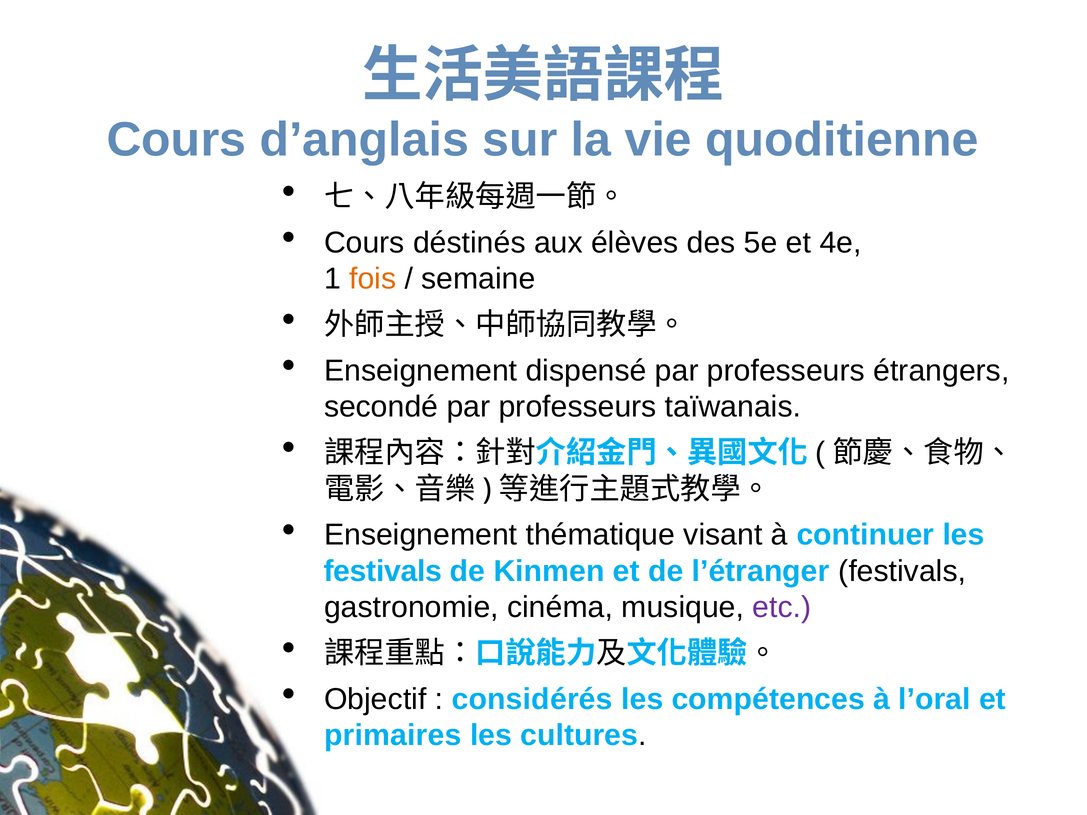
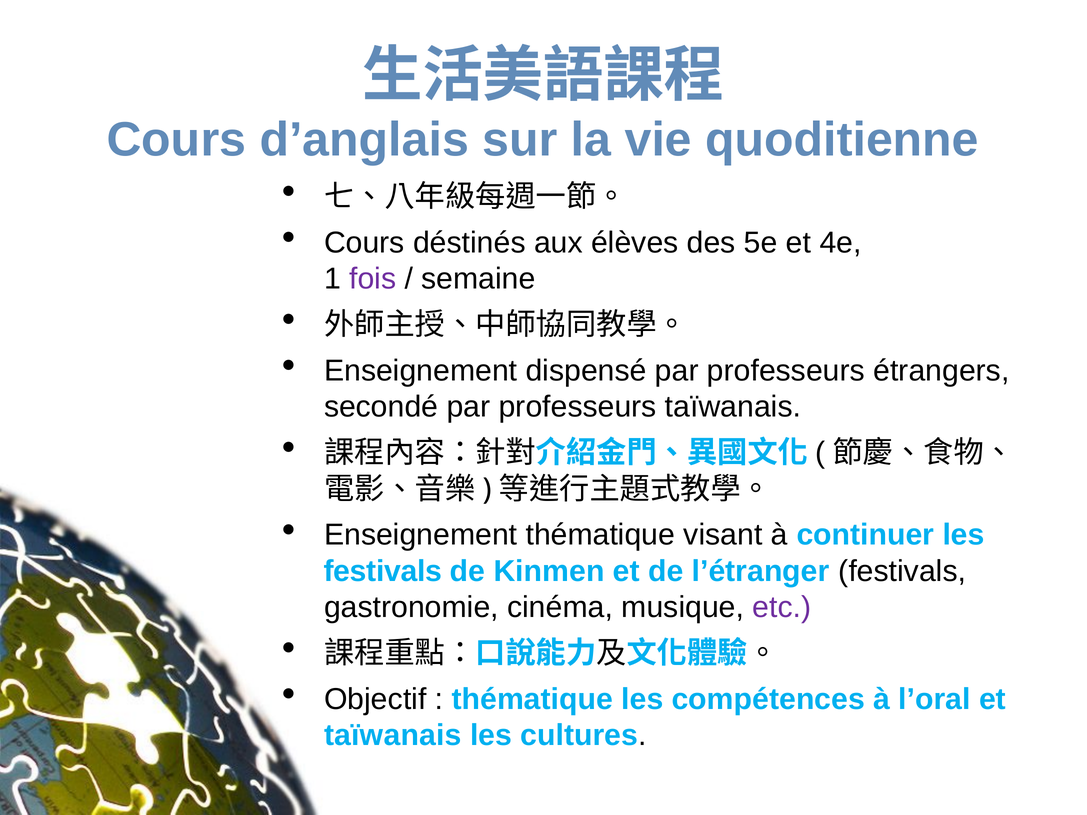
fois colour: orange -> purple (373, 279)
considérés: considérés -> thématique (532, 699)
primaires: primaires -> taïwanais (393, 736)
